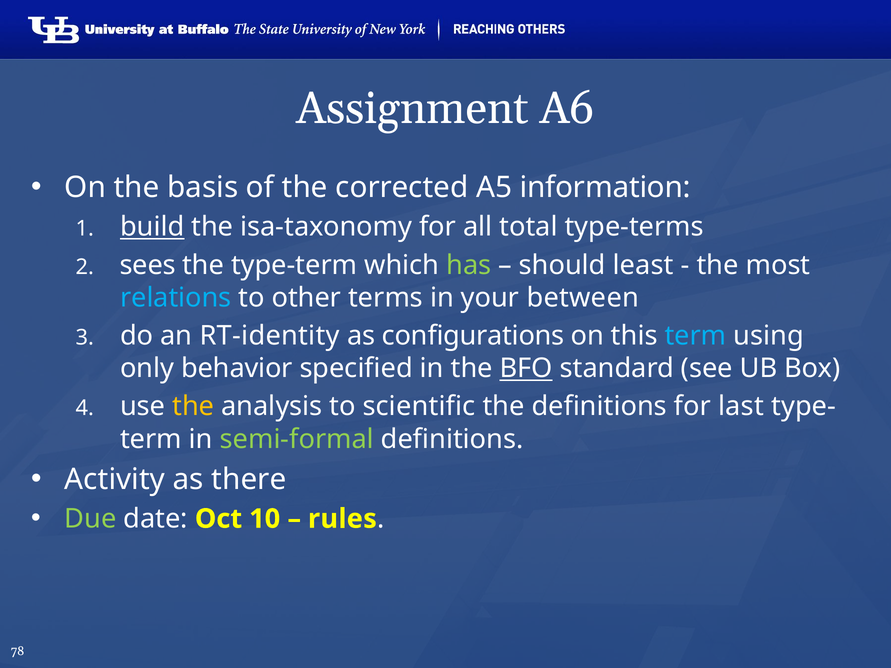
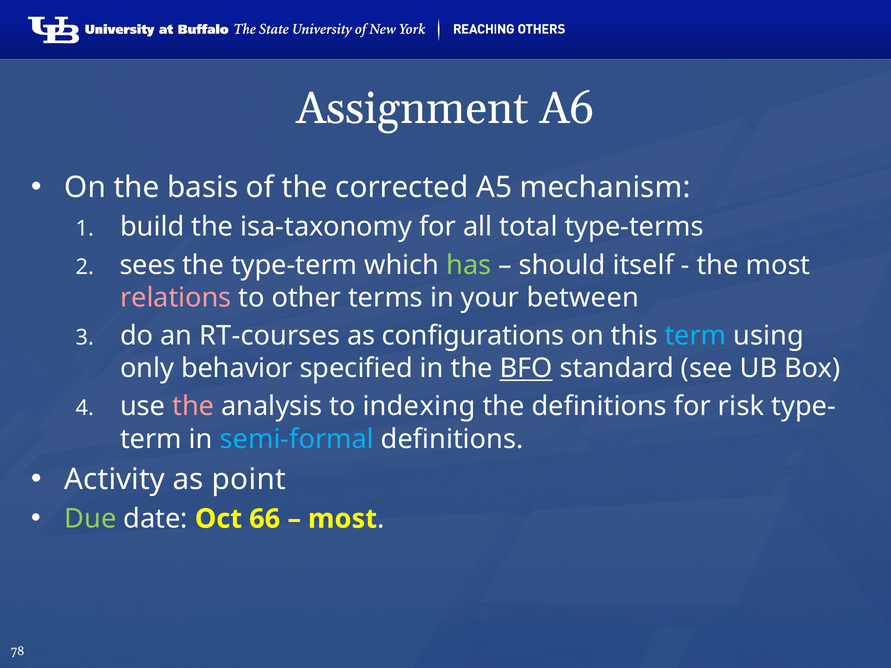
information: information -> mechanism (605, 188)
build underline: present -> none (152, 227)
least: least -> itself (643, 265)
relations colour: light blue -> pink (176, 298)
RT-identity: RT-identity -> RT-courses (270, 336)
the colour: yellow -> pink (193, 407)
scientific: scientific -> indexing (419, 407)
last: last -> risk (741, 407)
semi-formal colour: light green -> light blue (297, 439)
there: there -> point (249, 480)
10: 10 -> 66 (265, 519)
rules: rules -> most (342, 519)
